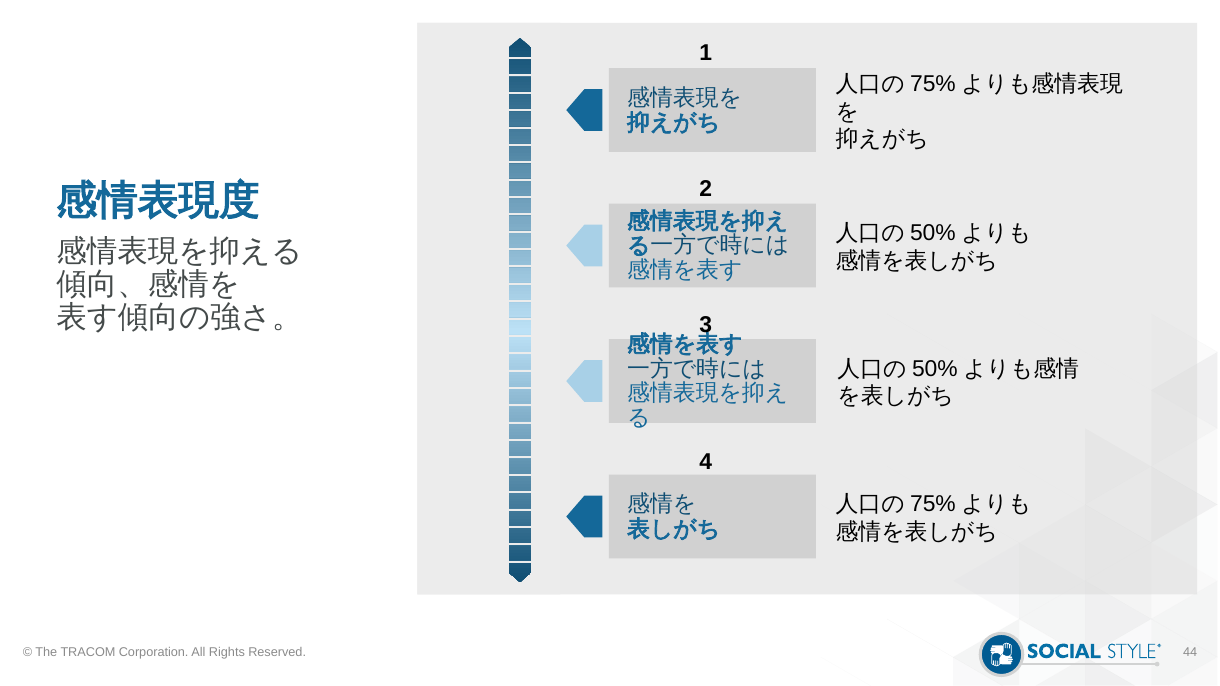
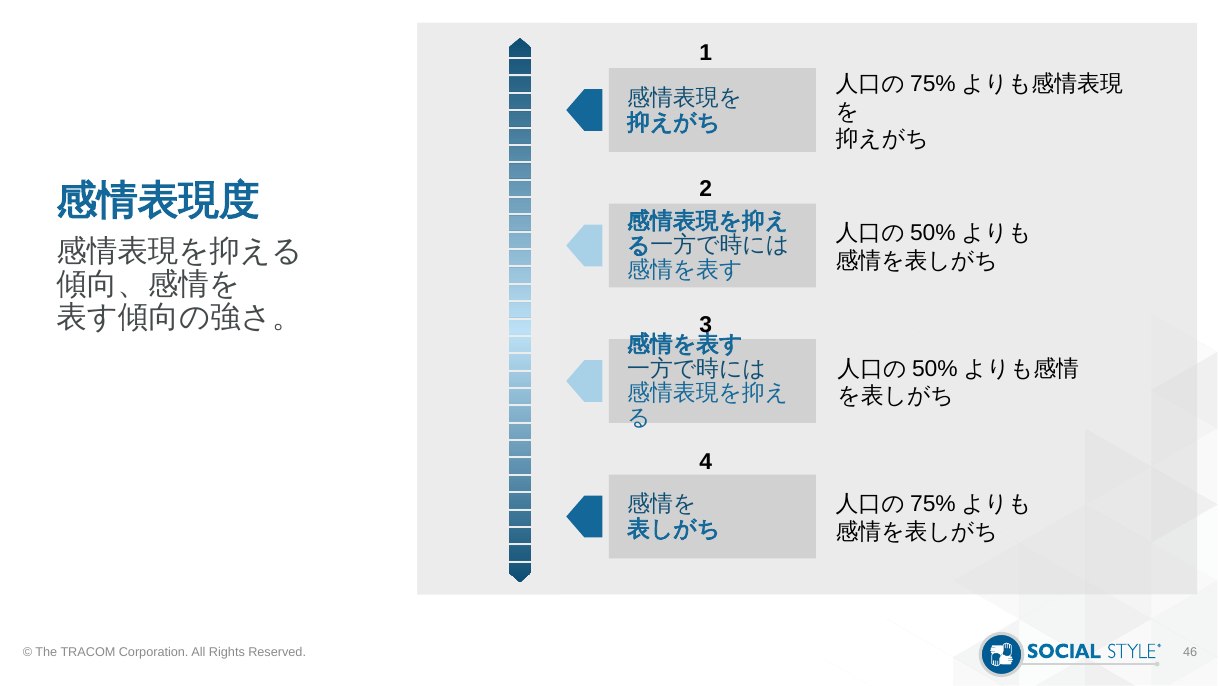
44: 44 -> 46 (1190, 653)
